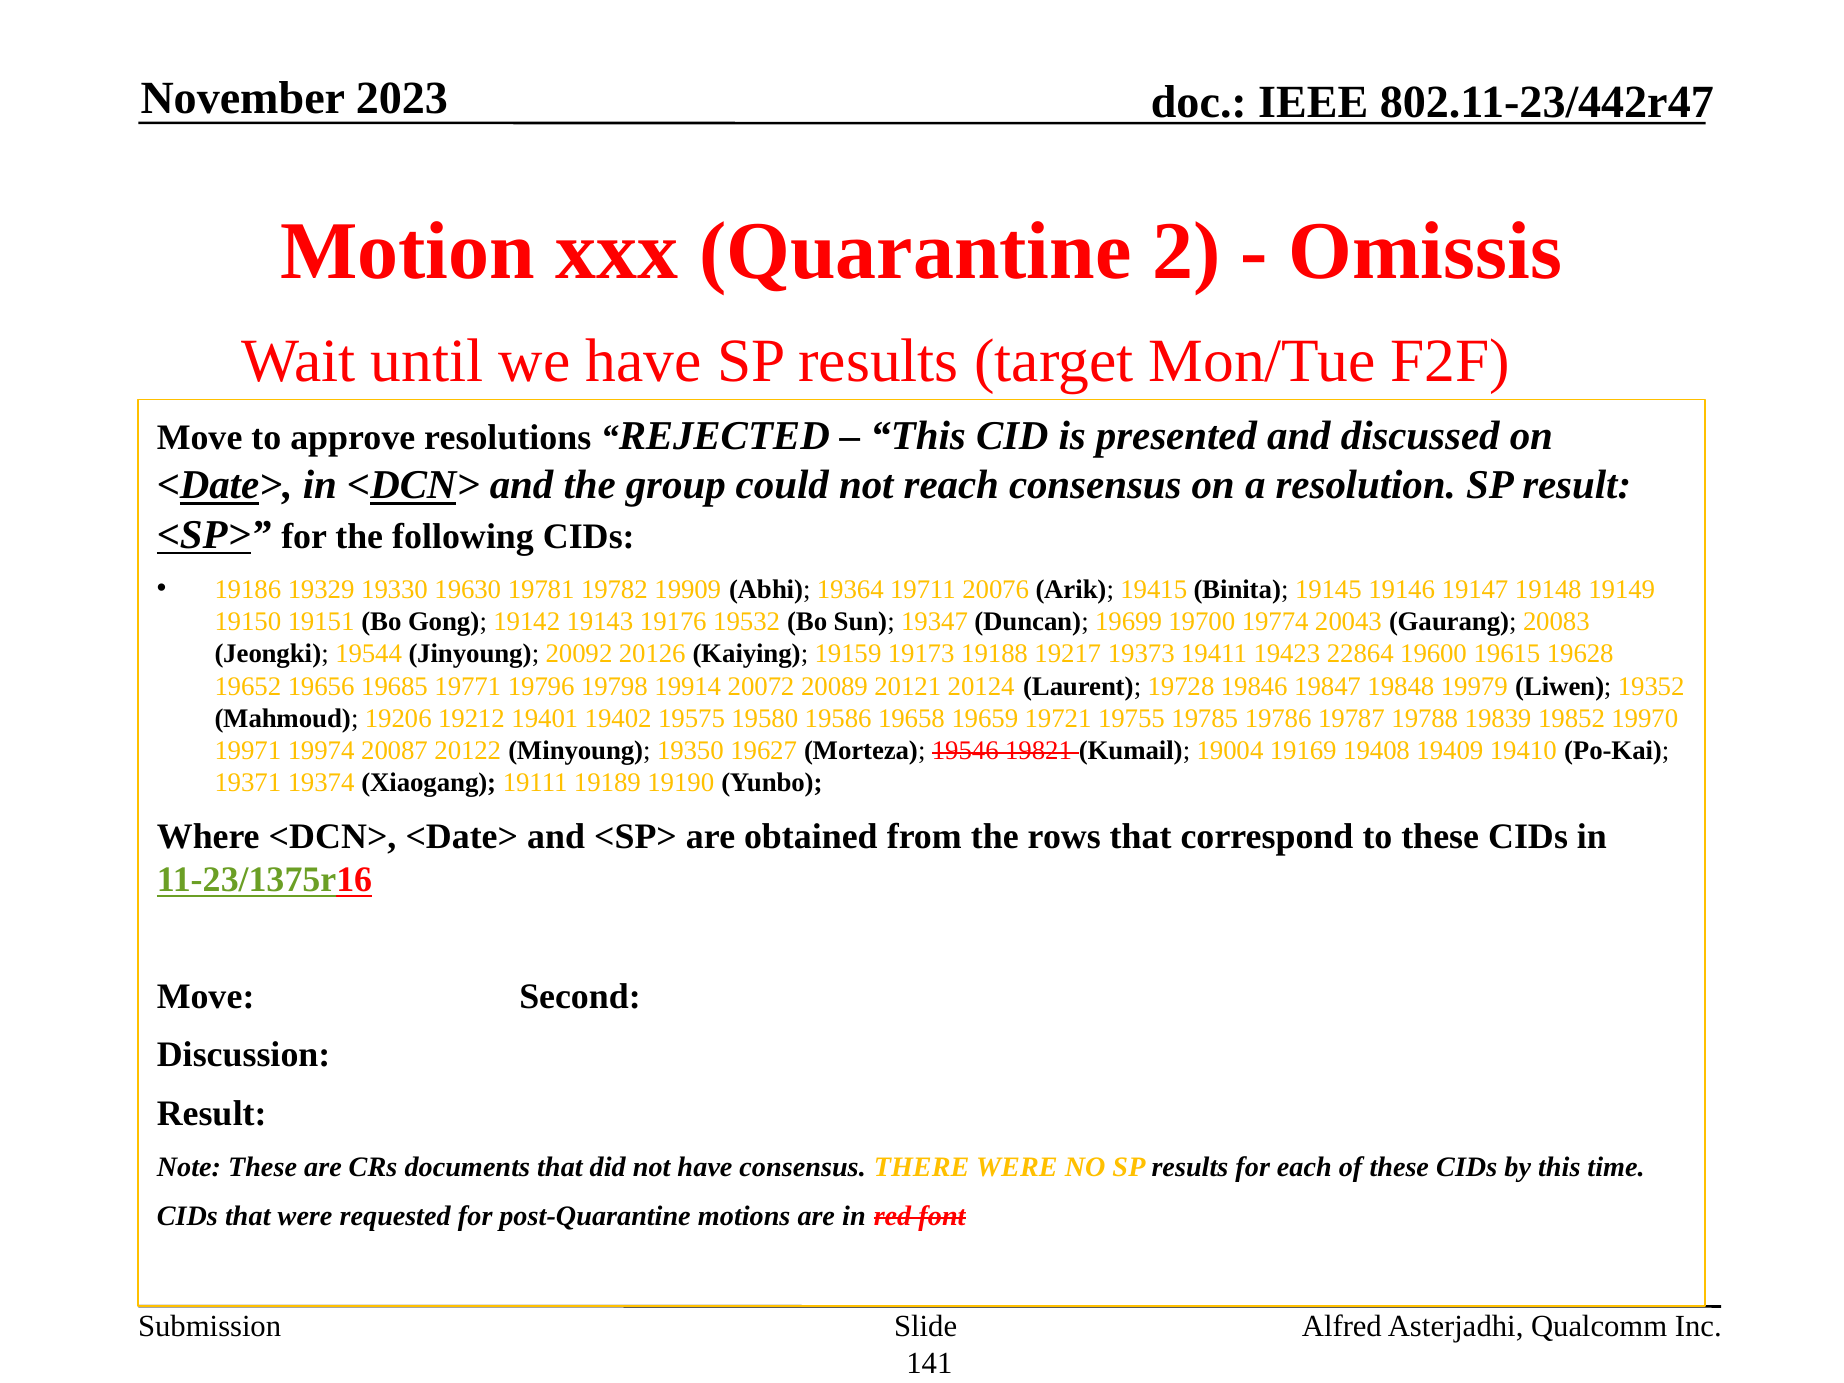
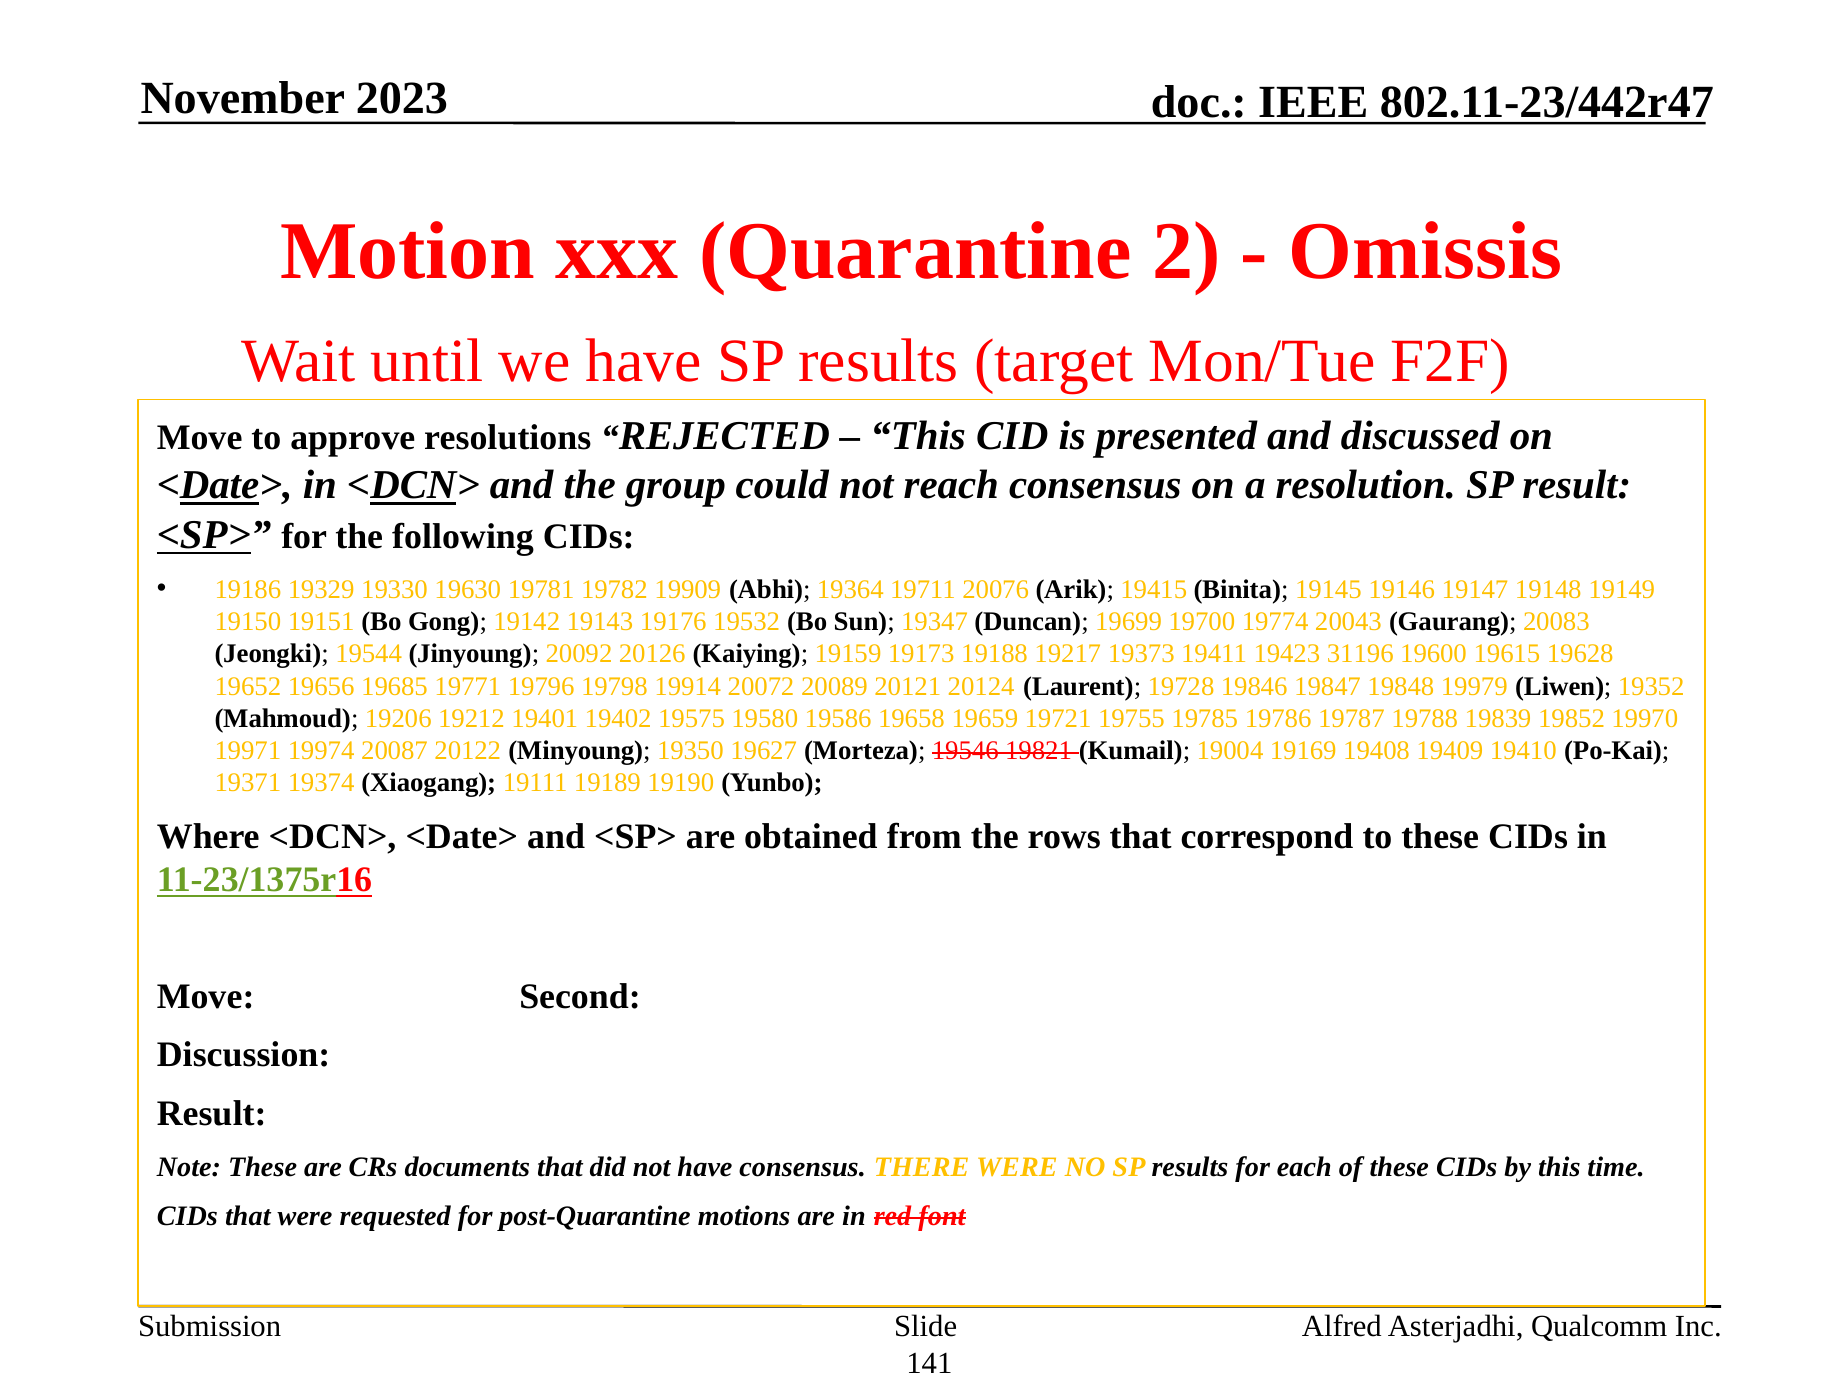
22864: 22864 -> 31196 (1360, 654)
